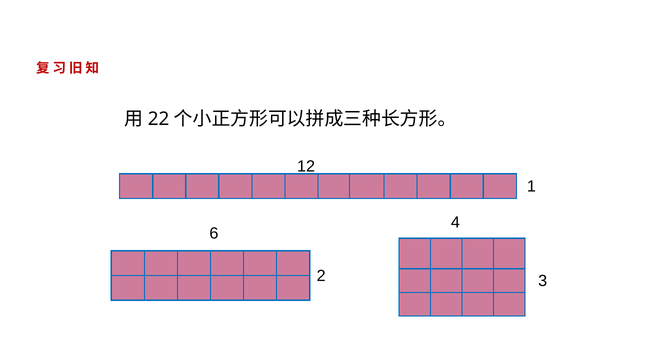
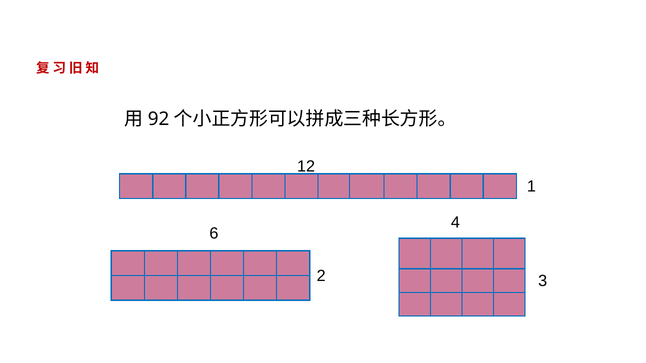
22: 22 -> 92 (159, 119)
